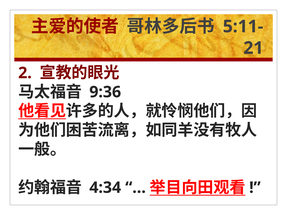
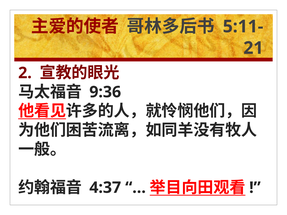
4:34: 4:34 -> 4:37 (105, 188)
